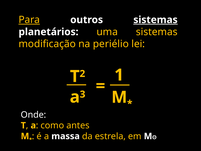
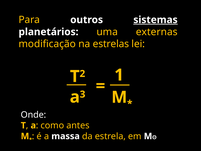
Para underline: present -> none (29, 20)
uma sistemas: sistemas -> externas (157, 32)
periélio: periélio -> estrelas (111, 44)
